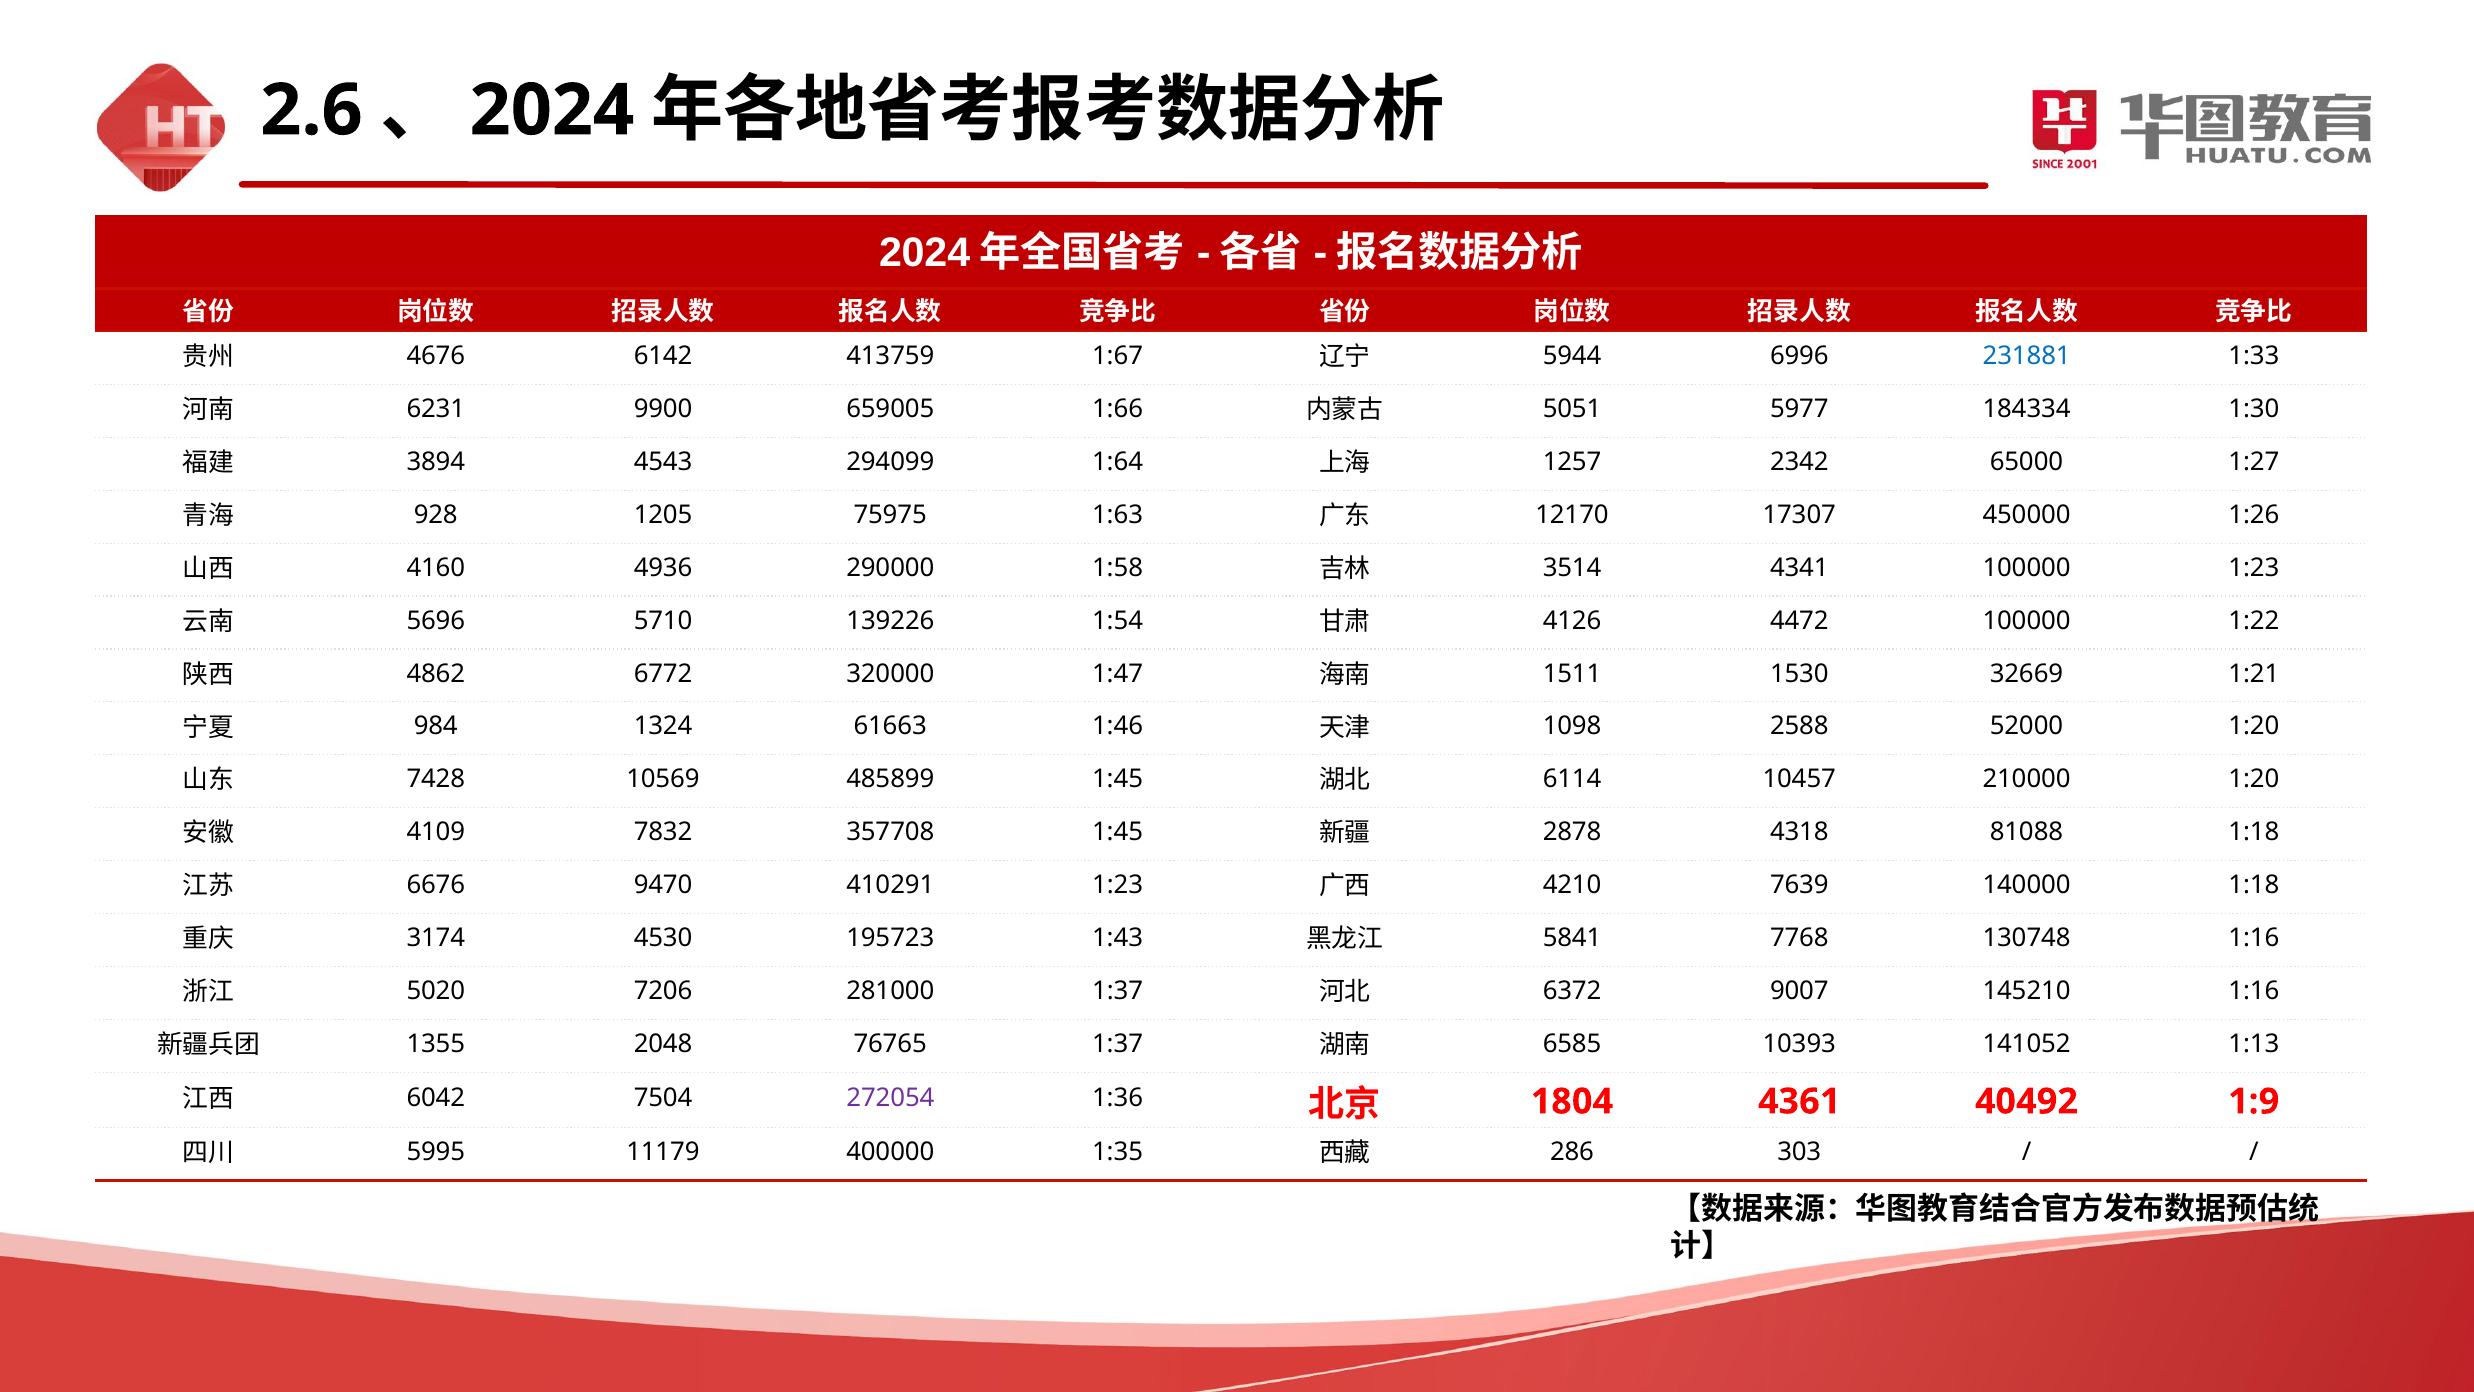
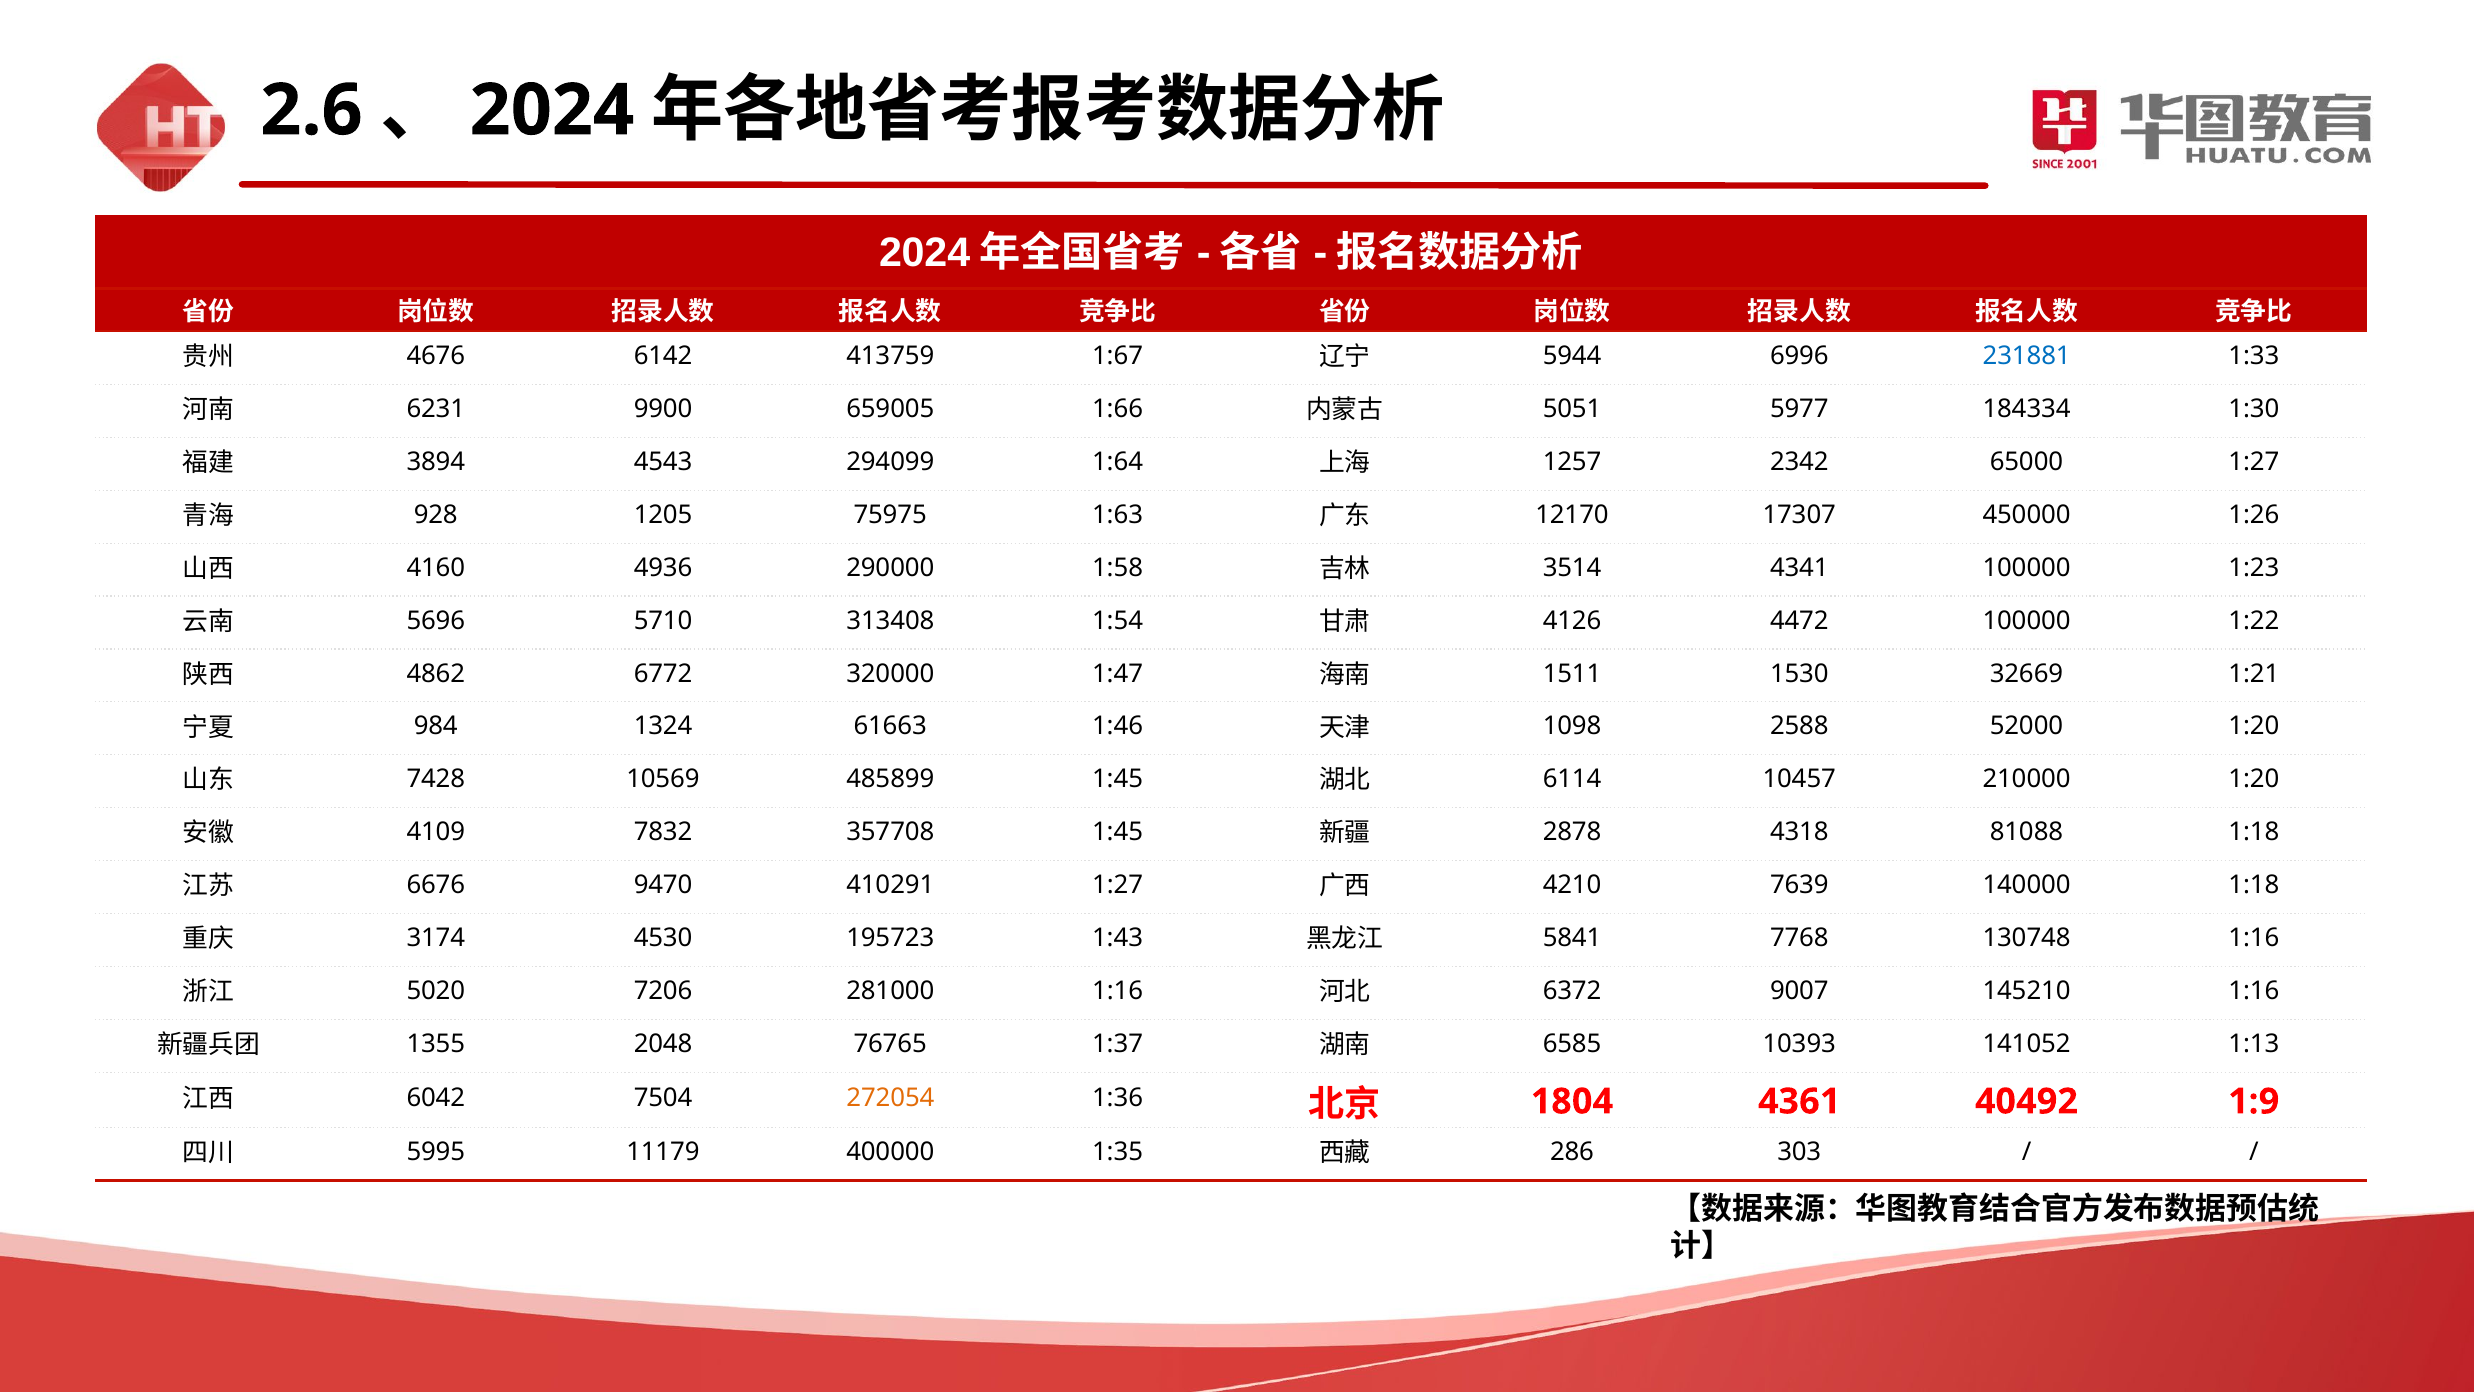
139226: 139226 -> 313408 (890, 620)
410291 1:23: 1:23 -> 1:27 (1118, 885)
281000 1:37: 1:37 -> 1:16 (1118, 991)
272054 colour: purple -> orange (890, 1098)
